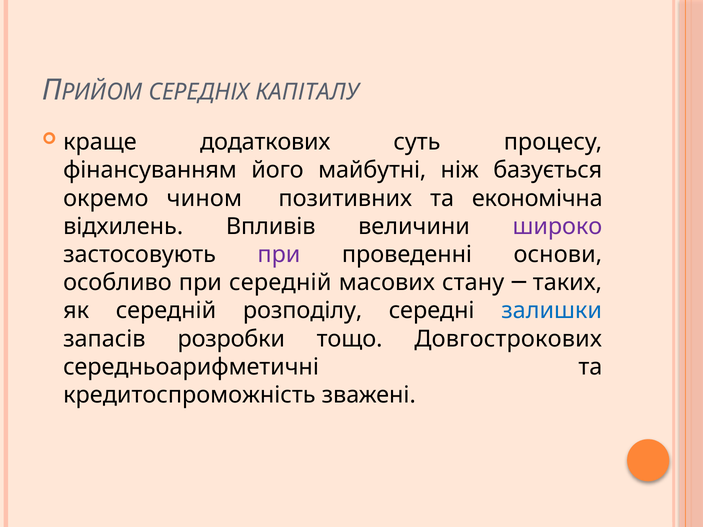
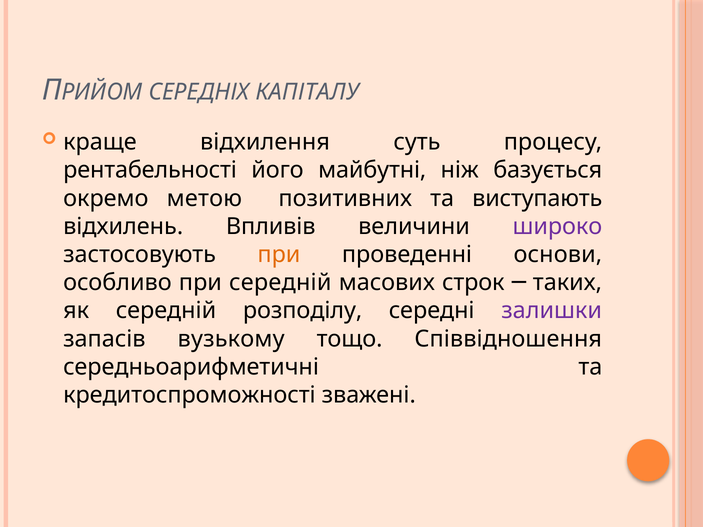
додаткових: додаткових -> відхилення (265, 142)
фінансуванням: фінансуванням -> рентабельності (150, 170)
чином: чином -> метою (204, 198)
економічна: економічна -> виступають (537, 198)
при colour: purple -> orange (279, 255)
стану: стану -> строк (473, 283)
залишки colour: blue -> purple (552, 311)
розробки: розробки -> вузькому (231, 339)
Довгострокових: Довгострокових -> Співвідношення (508, 339)
кредитоспроможність: кредитоспроможність -> кредитоспроможності (189, 395)
